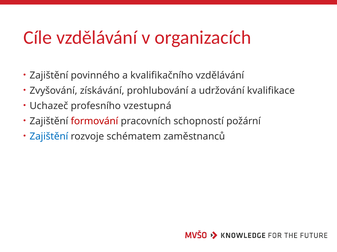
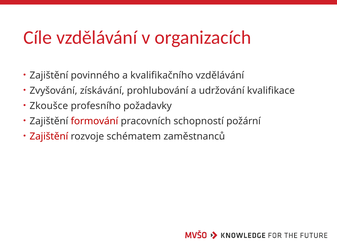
Uchazeč: Uchazeč -> Zkoušce (49, 106)
vzestupná: vzestupná -> požadavky (148, 106)
Zajištění colour: blue -> red (49, 137)
